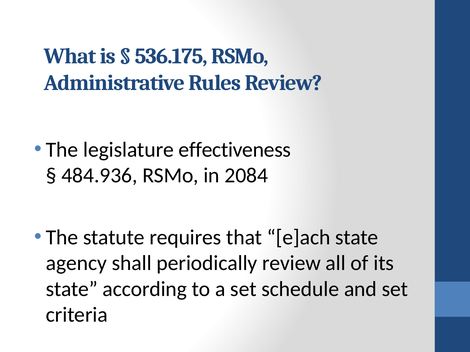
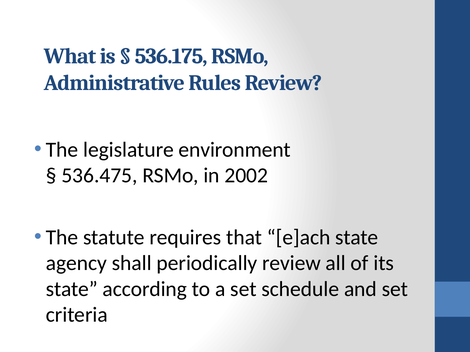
effectiveness: effectiveness -> environment (235, 150)
484.936: 484.936 -> 536.475 (99, 176)
2084: 2084 -> 2002 (246, 176)
